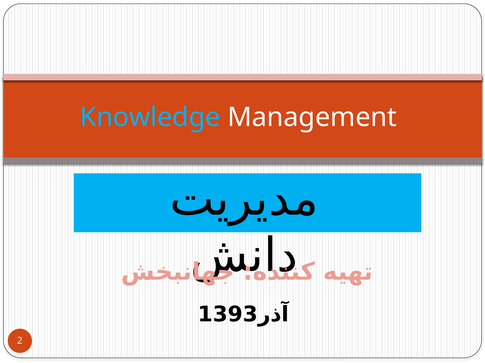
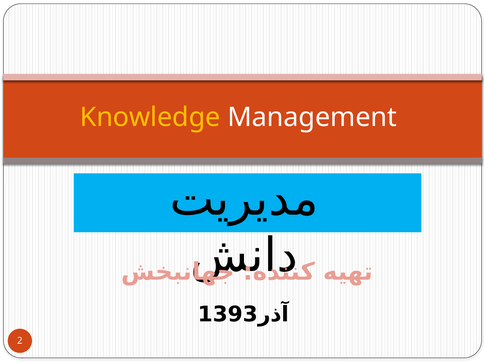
Knowledge colour: light blue -> yellow (150, 118)
